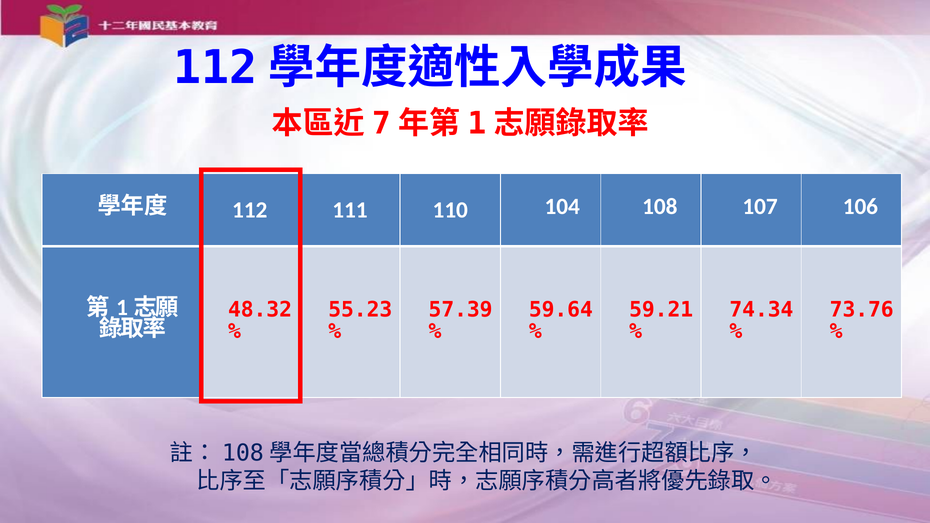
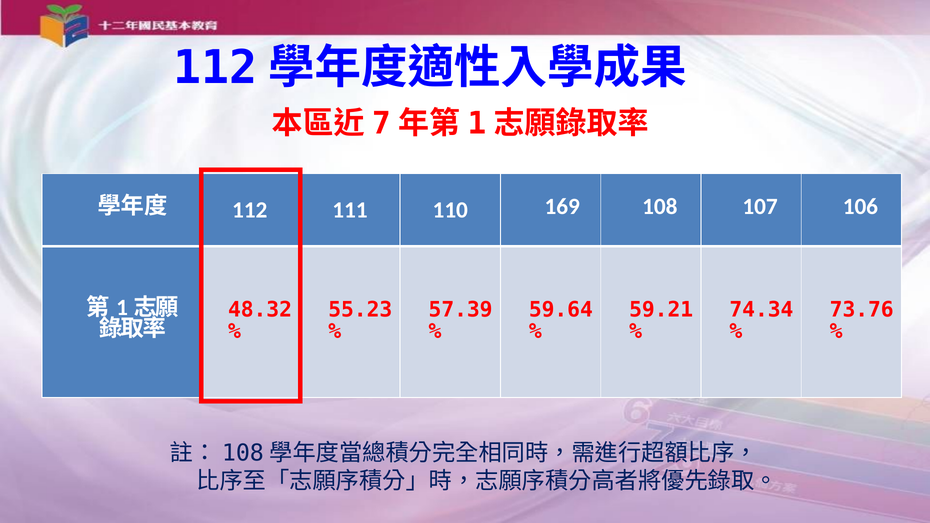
104: 104 -> 169 (562, 207)
